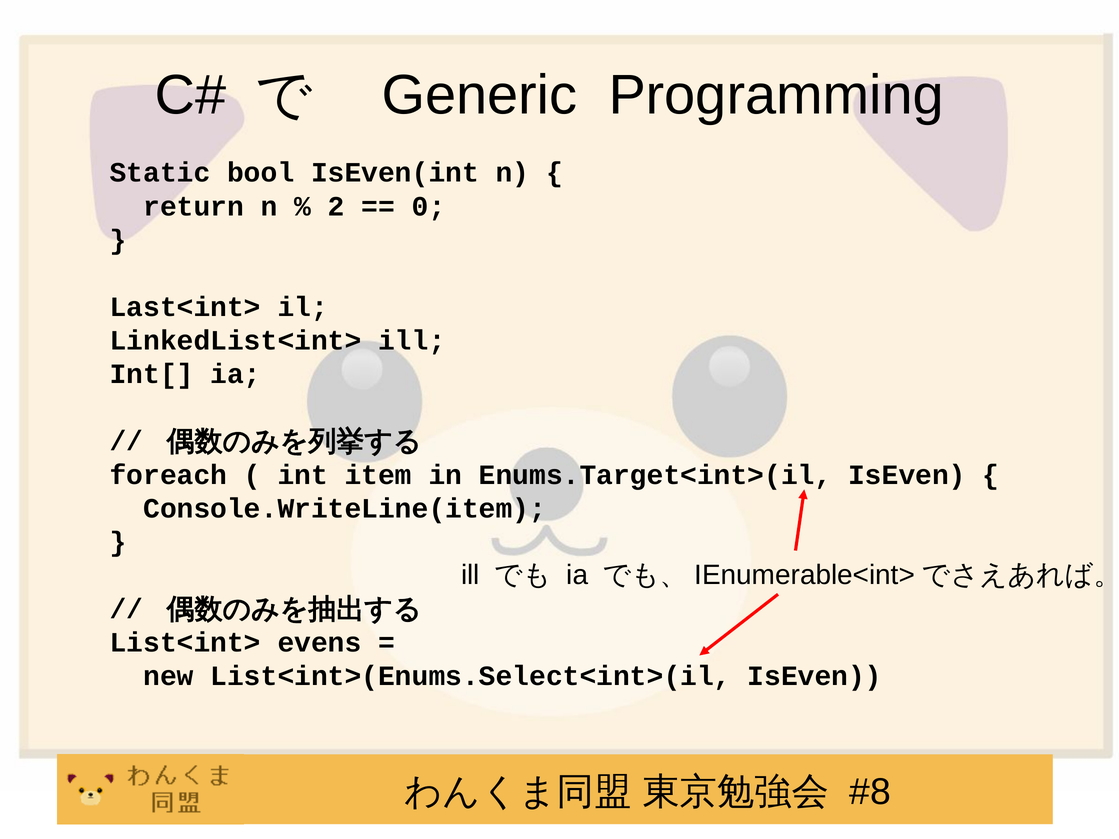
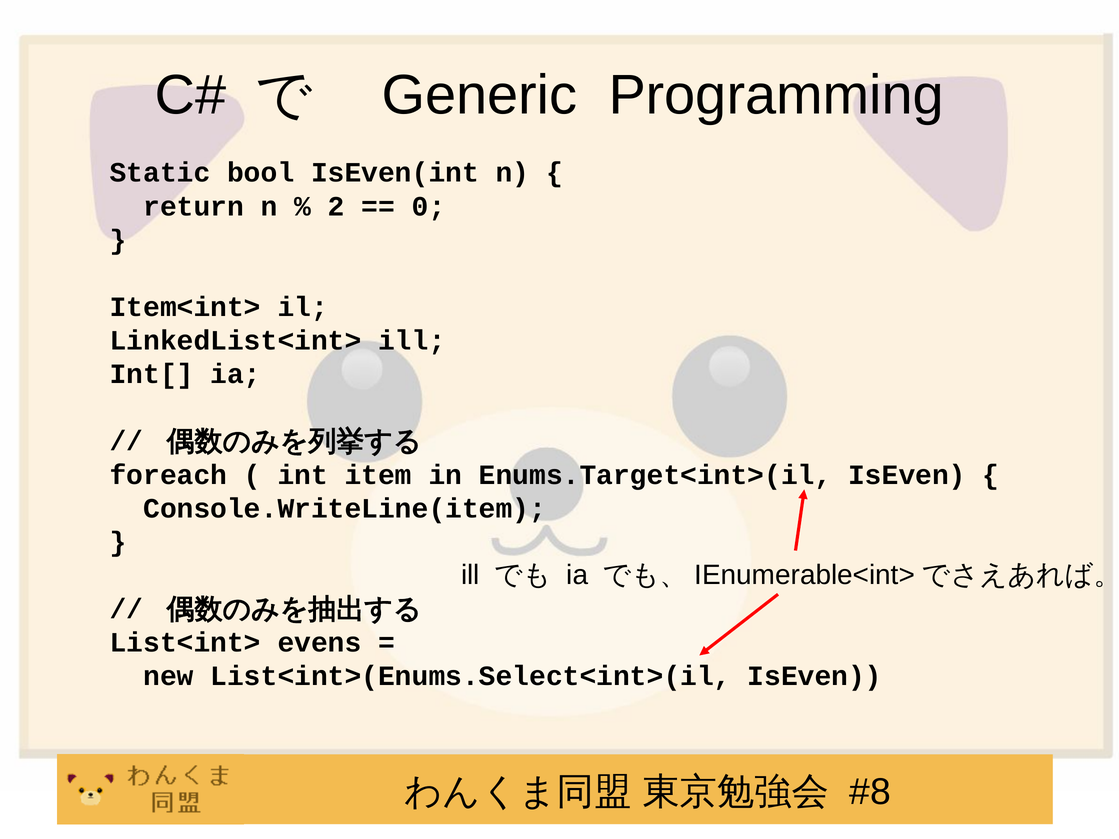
Last<int>: Last<int> -> Item<int> (185, 307)
